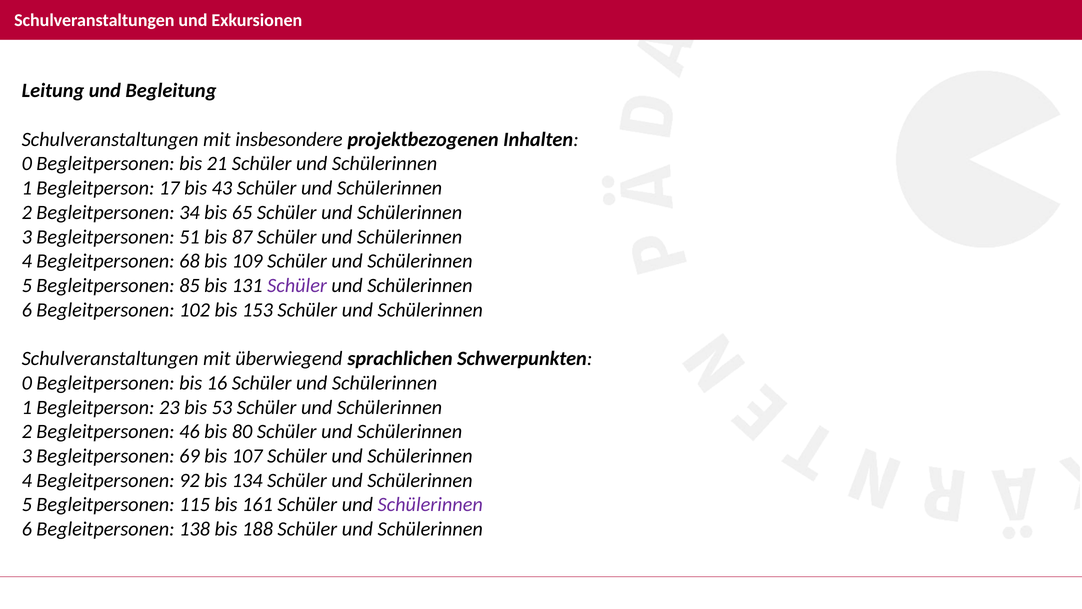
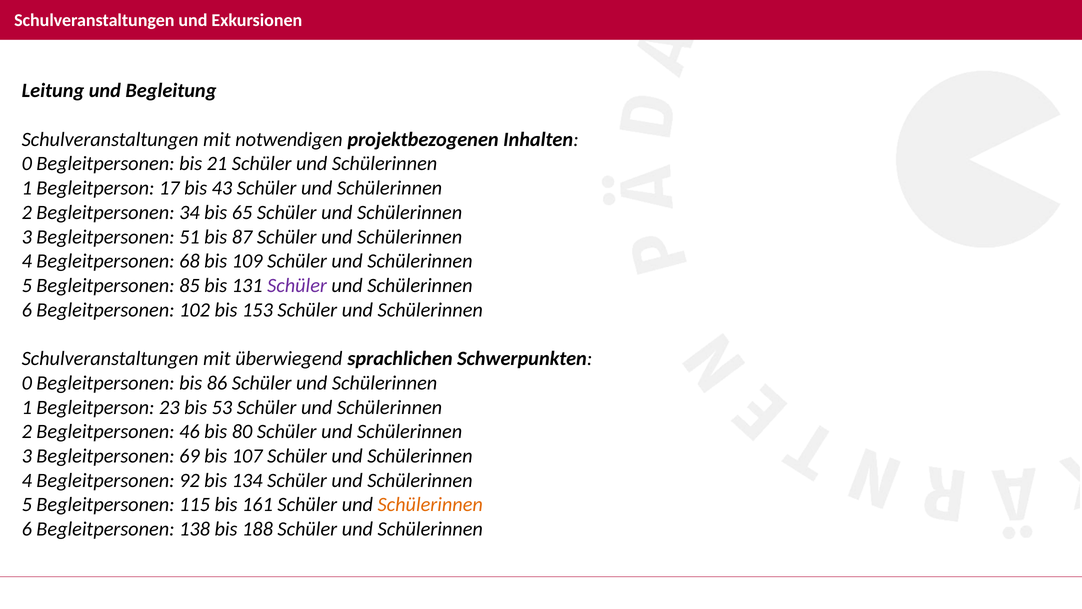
insbesondere: insbesondere -> notwendigen (289, 139)
16: 16 -> 86 (217, 383)
Schülerinnen colour: purple -> orange (430, 504)
